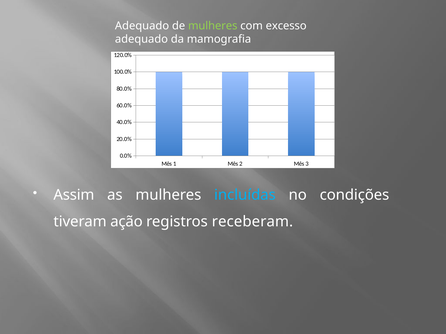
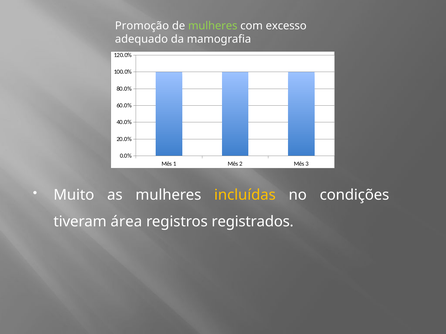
Adequado: Adequado -> Promoção (142, 26)
Assim: Assim -> Muito (74, 195)
incluídas colour: light blue -> yellow (245, 195)
ação: ação -> área (126, 222)
receberam: receberam -> registrados (253, 222)
